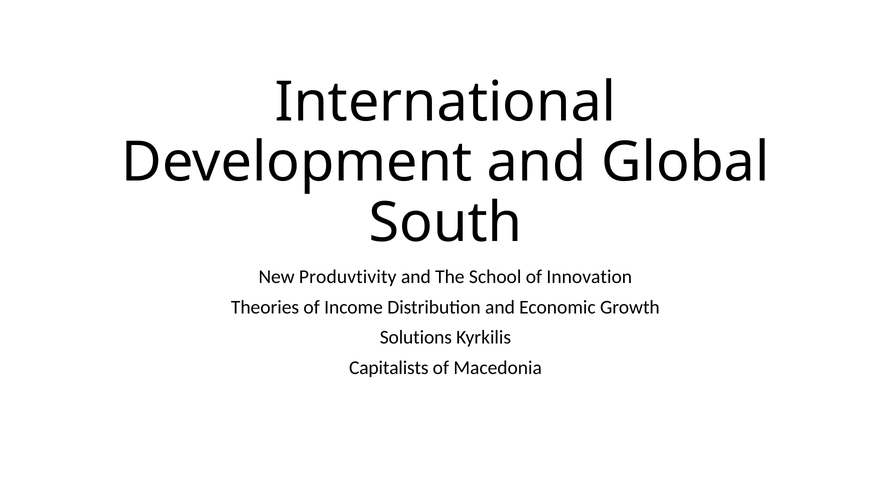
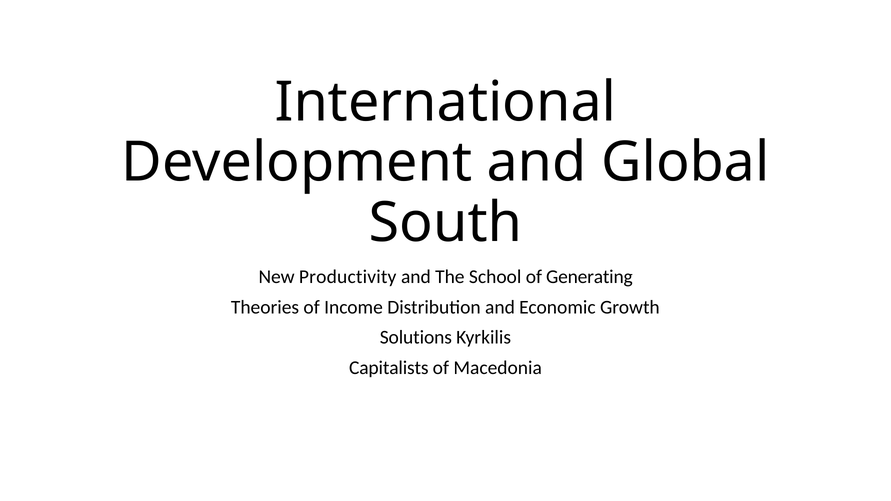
Produvtivity: Produvtivity -> Productivity (348, 277)
Innovation: Innovation -> Generating (589, 277)
